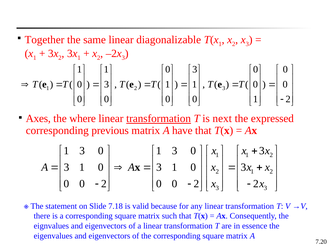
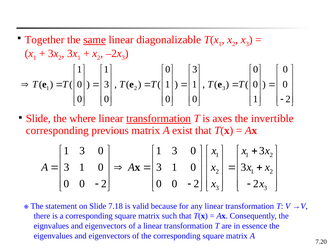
same underline: none -> present (95, 40)
Axes: Axes -> Slide (38, 118)
next: next -> axes (222, 118)
expressed: expressed -> invertible (272, 118)
have: have -> exist (182, 130)
